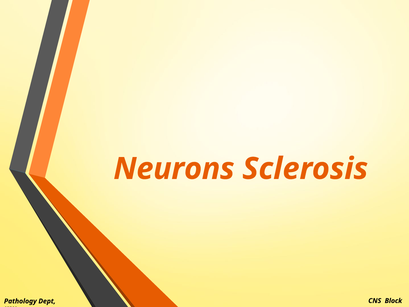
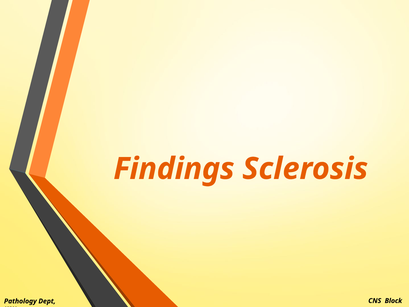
Neurons: Neurons -> Findings (174, 169)
